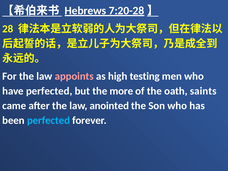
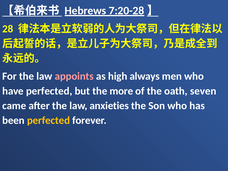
testing: testing -> always (145, 76)
saints: saints -> seven (203, 91)
anointed: anointed -> anxieties (109, 106)
perfected colour: light blue -> yellow (48, 120)
